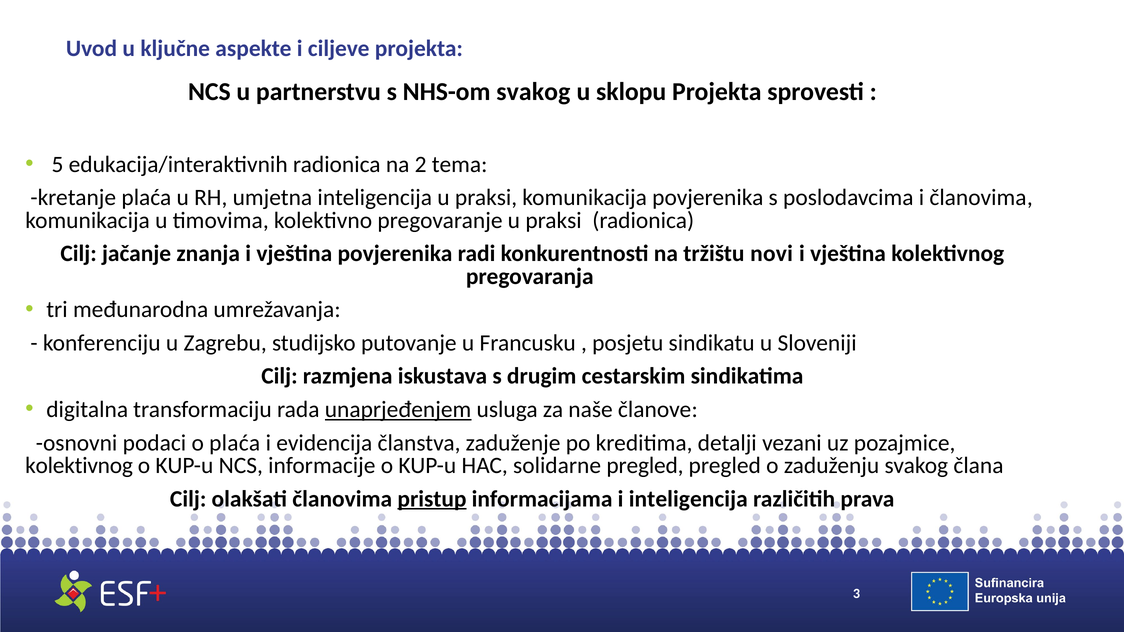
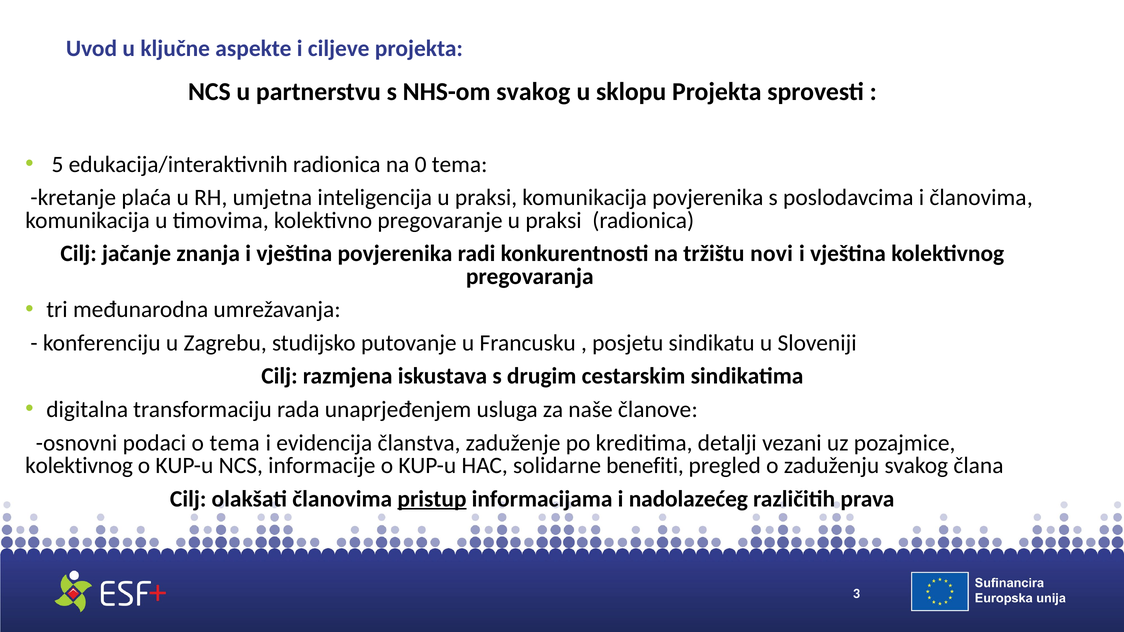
2: 2 -> 0 (421, 164)
unaprjeđenjem underline: present -> none (398, 410)
o plaća: plaća -> tema (235, 443)
solidarne pregled: pregled -> benefiti (645, 466)
i inteligencija: inteligencija -> nadolazećeg (688, 499)
